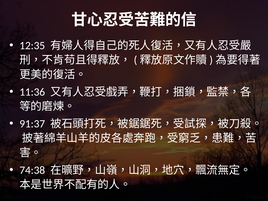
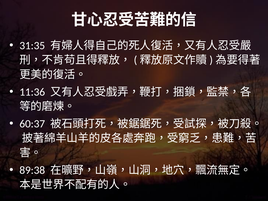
12:35: 12:35 -> 31:35 (32, 46)
91:37: 91:37 -> 60:37 (32, 124)
74:38: 74:38 -> 89:38 (32, 170)
